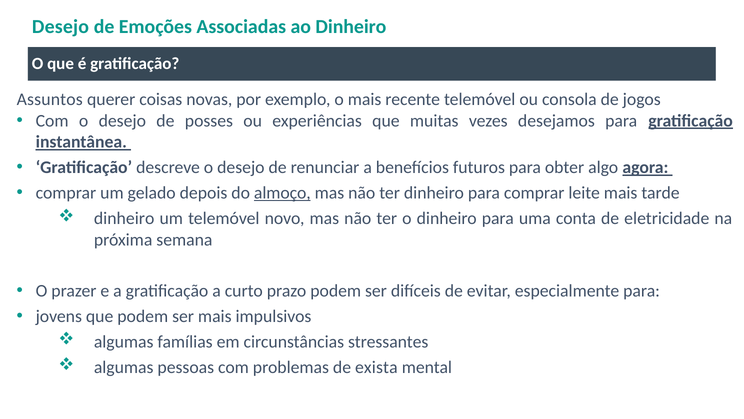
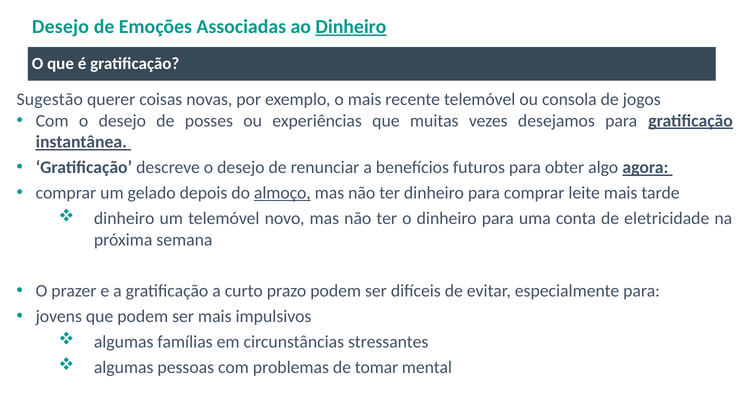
Dinheiro underline: none -> present (351, 27)
Assuntos: Assuntos -> Sugestão (50, 99)
exista: exista -> tomar (377, 367)
